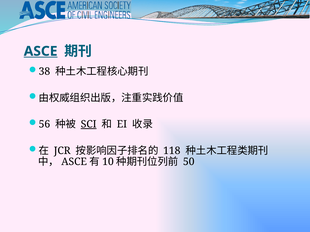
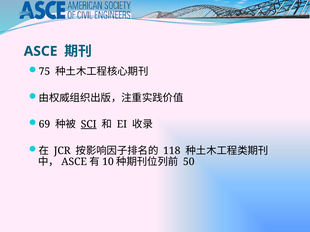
ASCE underline: present -> none (41, 51)
38: 38 -> 75 (44, 72)
56: 56 -> 69 (44, 125)
